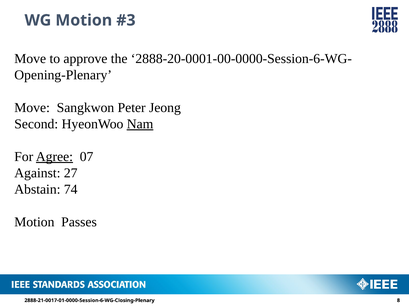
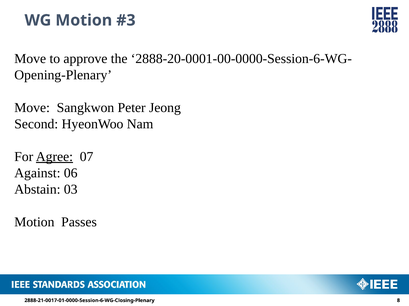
Nam underline: present -> none (140, 124)
27: 27 -> 06 (71, 173)
74: 74 -> 03 (71, 190)
